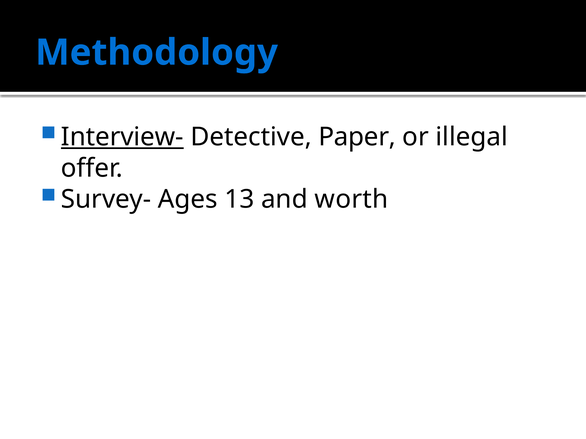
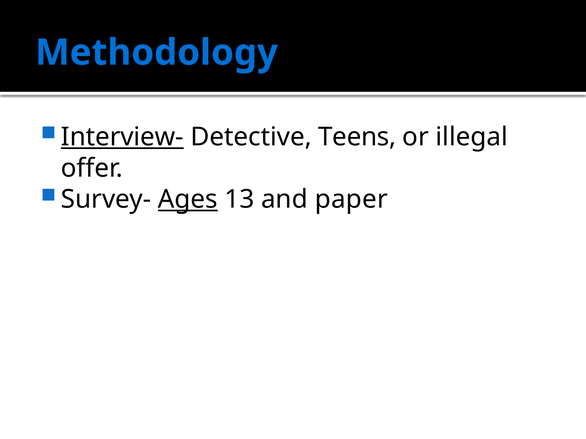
Paper: Paper -> Teens (357, 137)
Ages underline: none -> present (188, 200)
worth: worth -> paper (351, 200)
